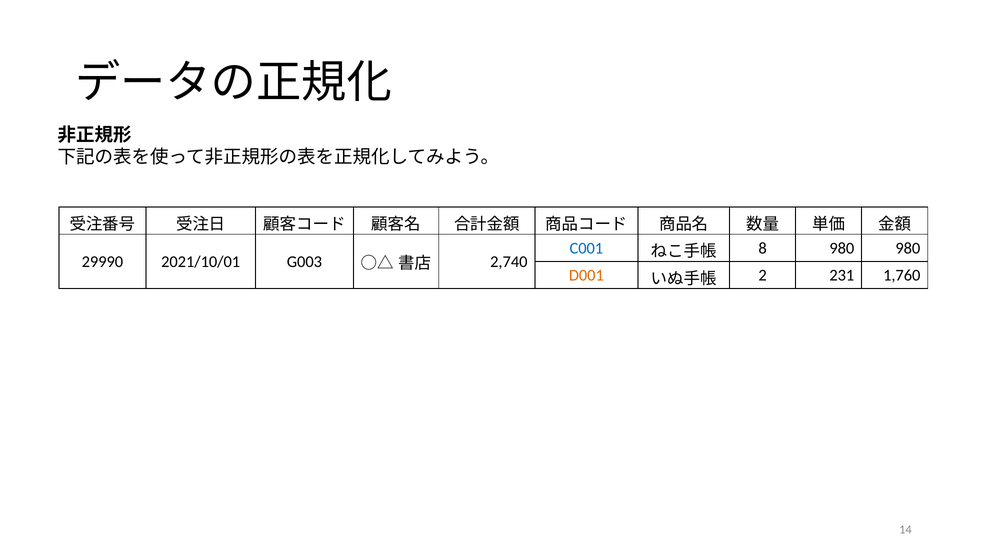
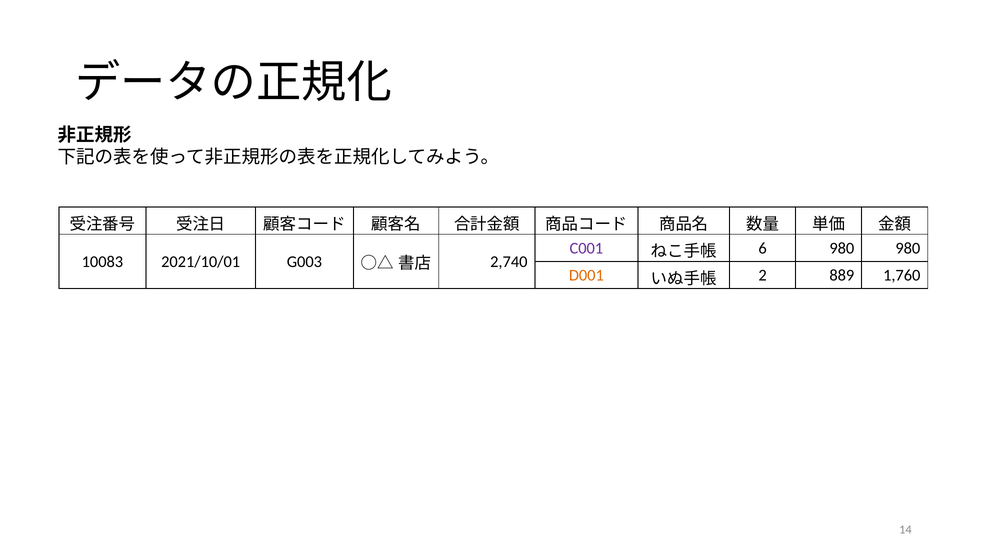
C001 colour: blue -> purple (586, 248)
8: 8 -> 6 (763, 248)
29990: 29990 -> 10083 (102, 262)
231: 231 -> 889 (842, 275)
